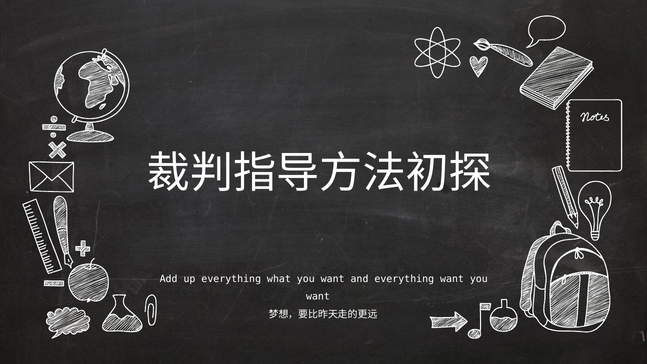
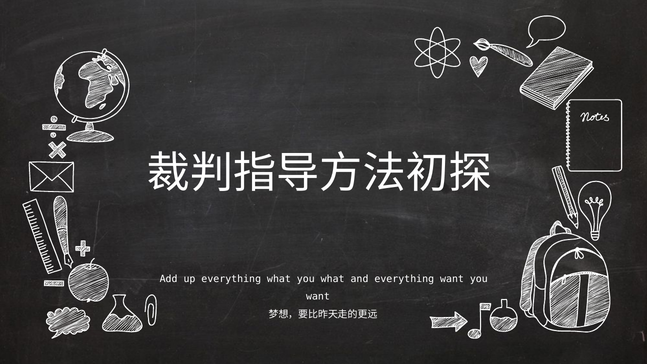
what you want: want -> what (333, 279)
